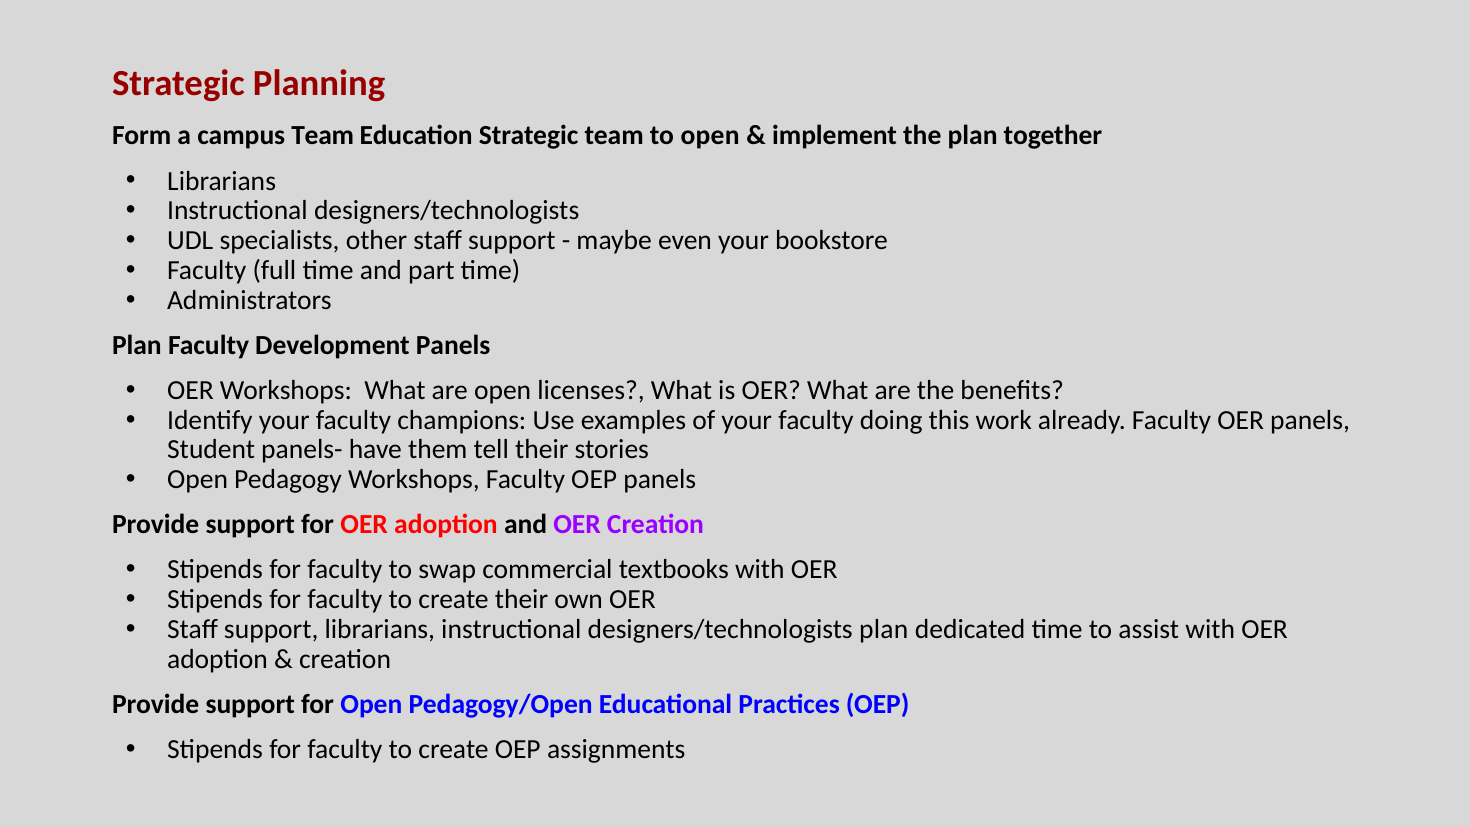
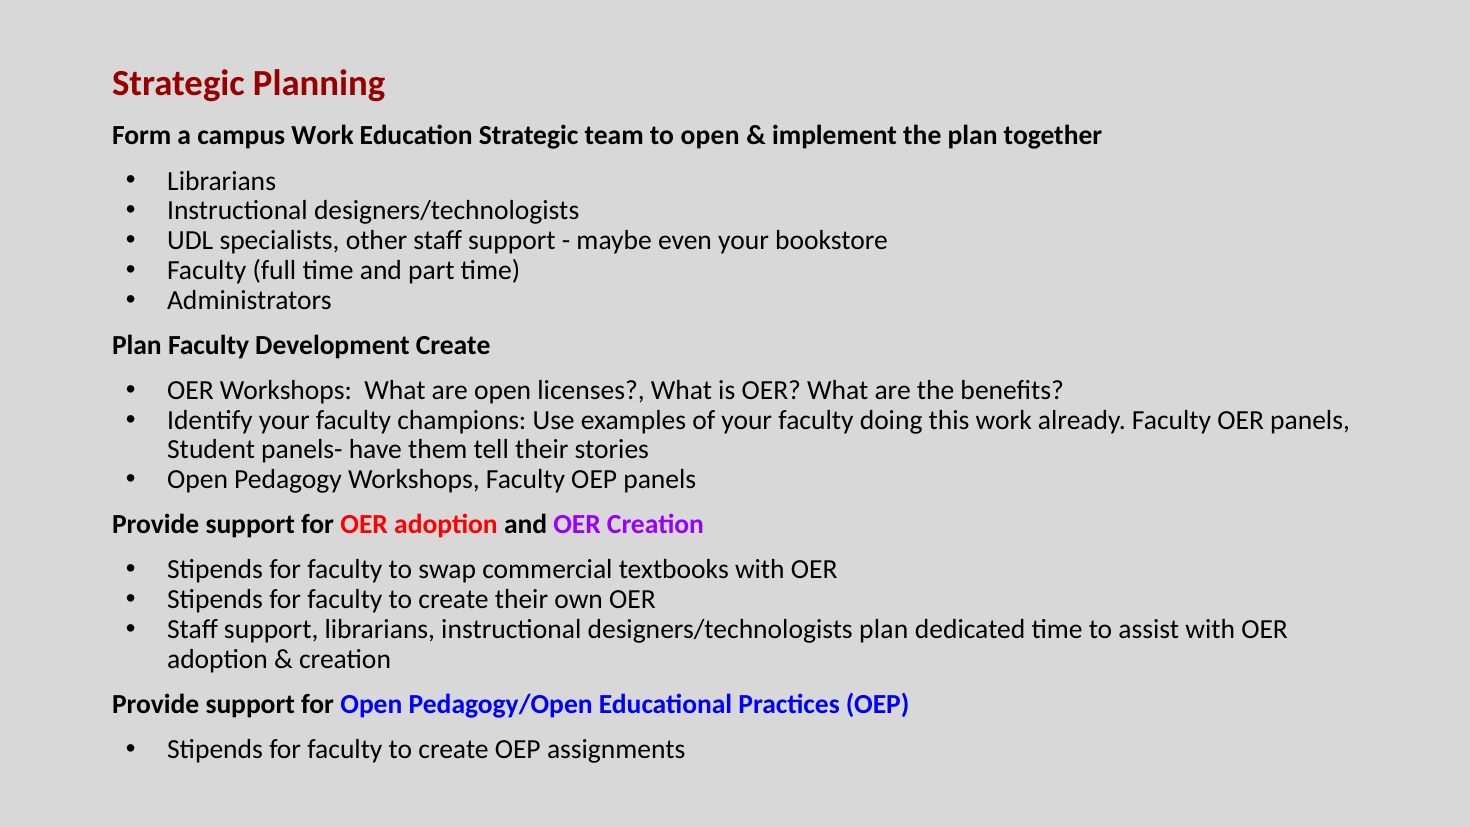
campus Team: Team -> Work (323, 136)
Development Panels: Panels -> Create (453, 345)
